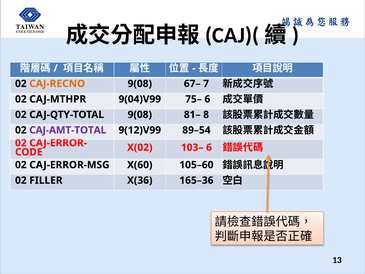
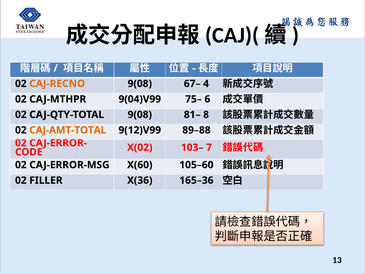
7: 7 -> 4 (206, 84)
CAJ-AMT-TOTAL colour: purple -> orange (68, 130)
89–54: 89–54 -> 89–88 (196, 130)
103– 6: 6 -> 7 (209, 147)
